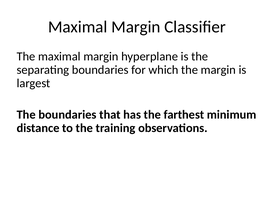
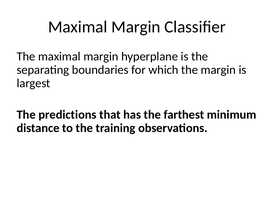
The boundaries: boundaries -> predictions (67, 115)
